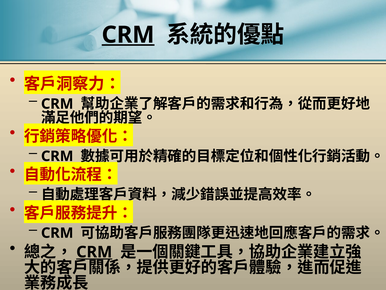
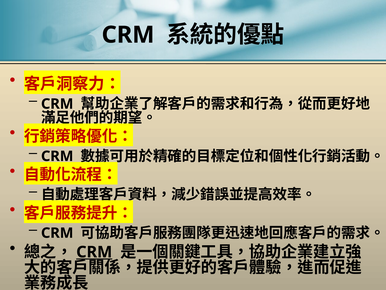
CRM underline: present -> none (128, 35)
